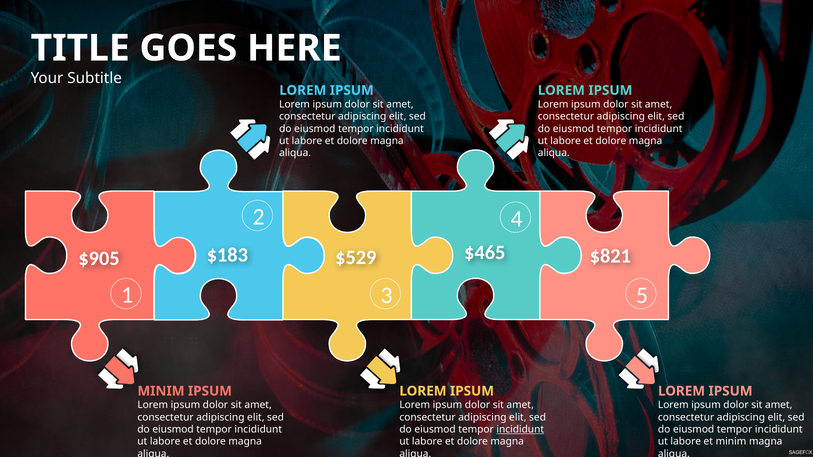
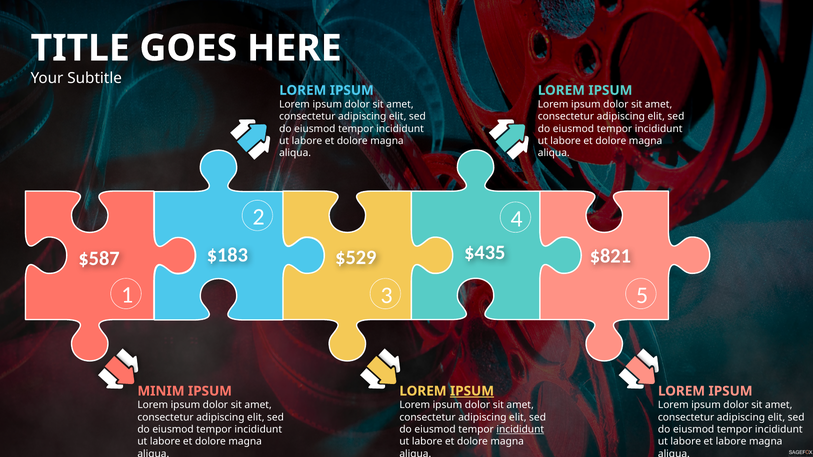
$465: $465 -> $435 (485, 253)
$905: $905 -> $587 (99, 259)
IPSUM underline: none -> present (472, 391)
et minim: minim -> labore (731, 442)
